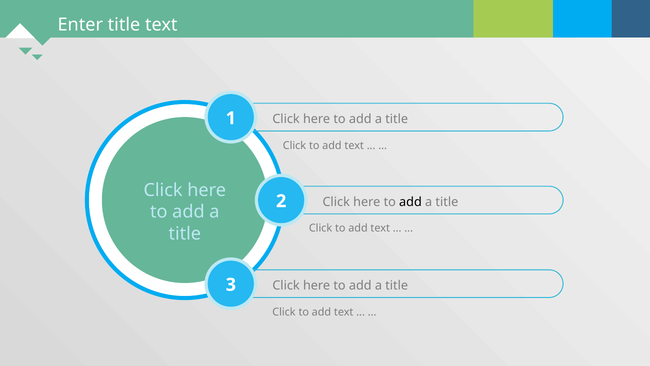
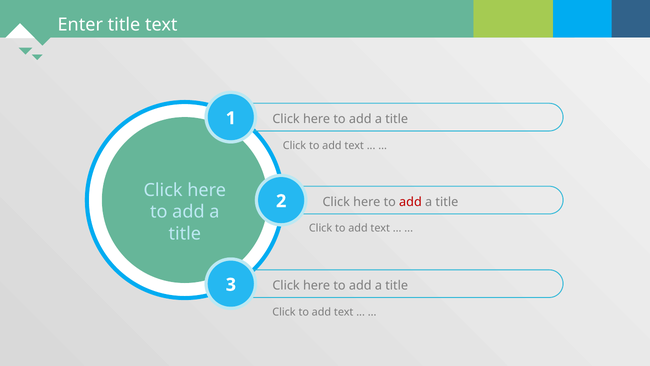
add colour: black -> red (410, 202)
